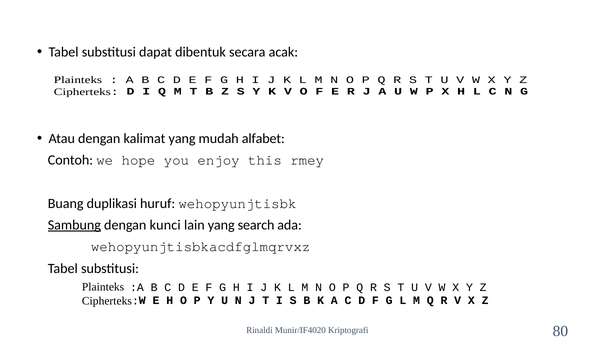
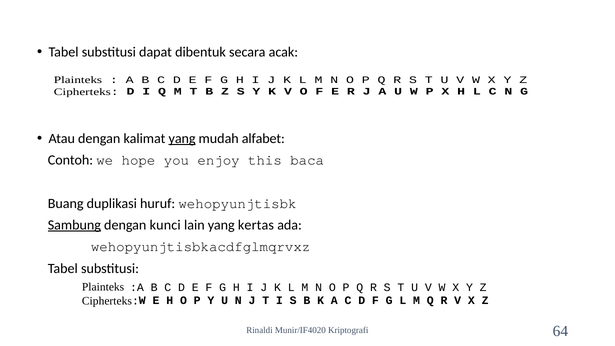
yang underline: none -> present (182, 139)
rmey: rmey -> baca (307, 160)
search: search -> kertas (256, 225)
80: 80 -> 64 (560, 331)
